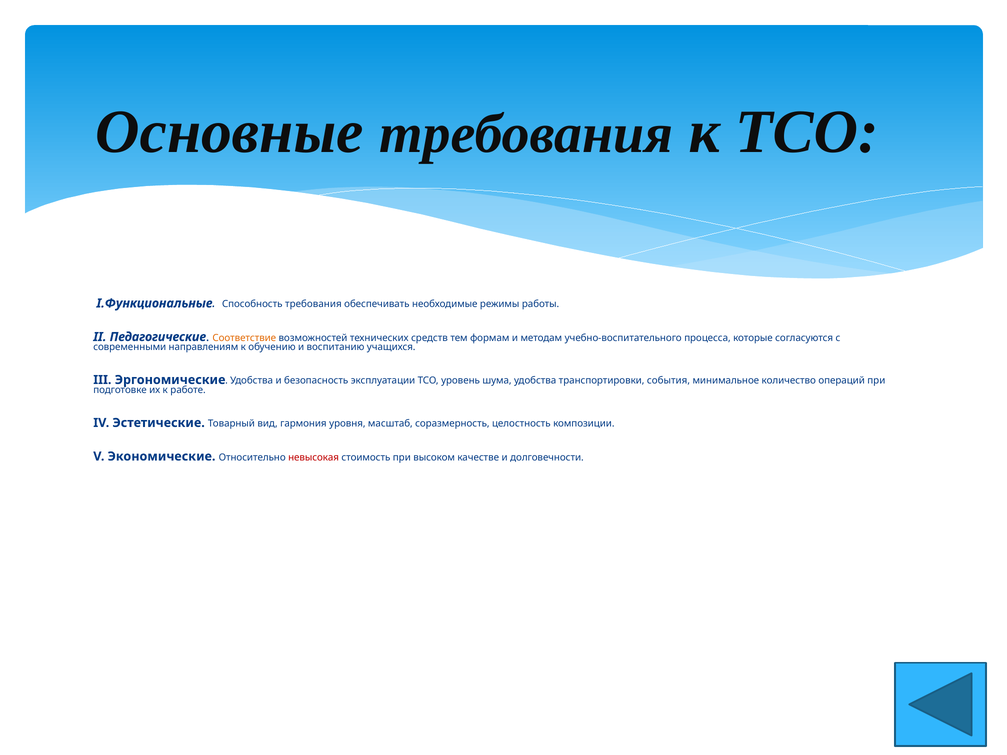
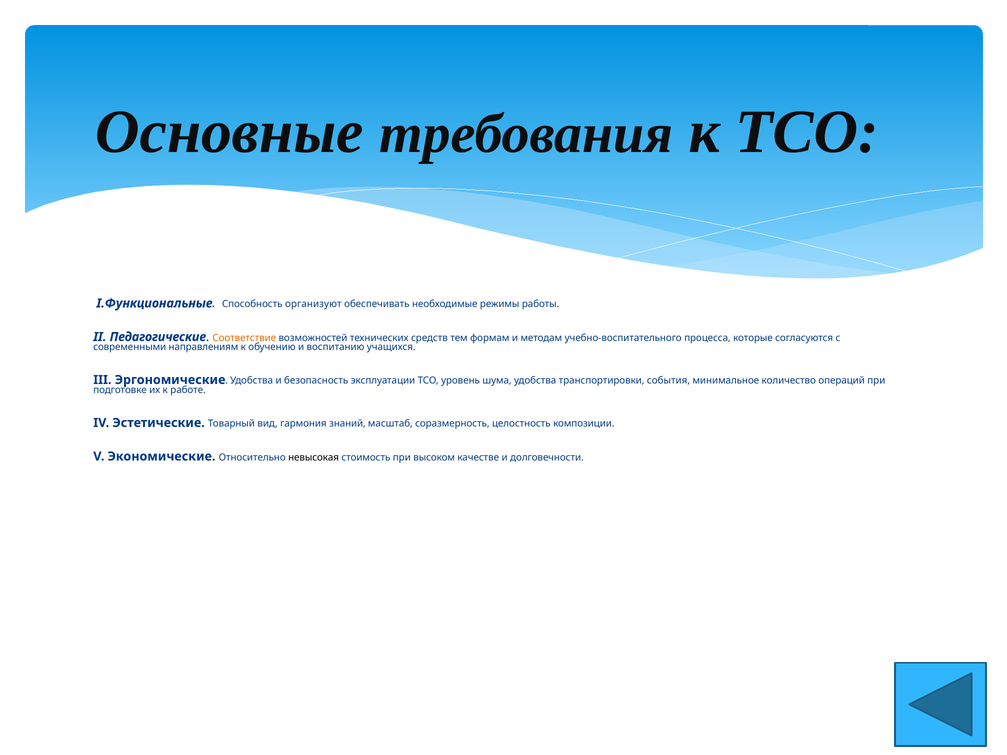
Способность требования: требования -> организуют (313, 304)
уровня: уровня -> знаний (347, 424)
невысокая colour: red -> black (314, 457)
